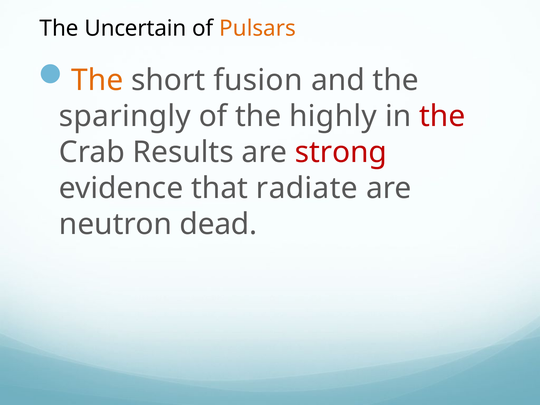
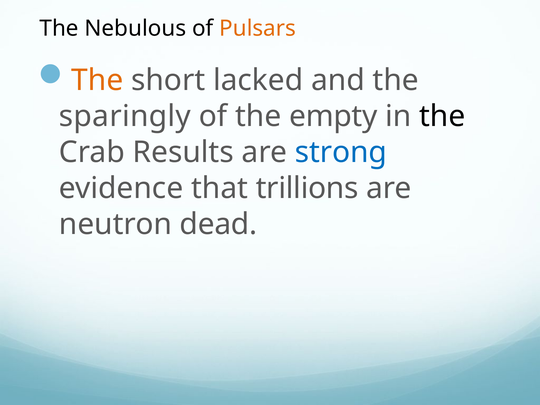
Uncertain: Uncertain -> Nebulous (135, 29)
fusion: fusion -> lacked (258, 80)
highly: highly -> empty (333, 116)
the colour: red -> black (442, 116)
strong colour: red -> blue (341, 152)
radiate: radiate -> trillions (307, 188)
